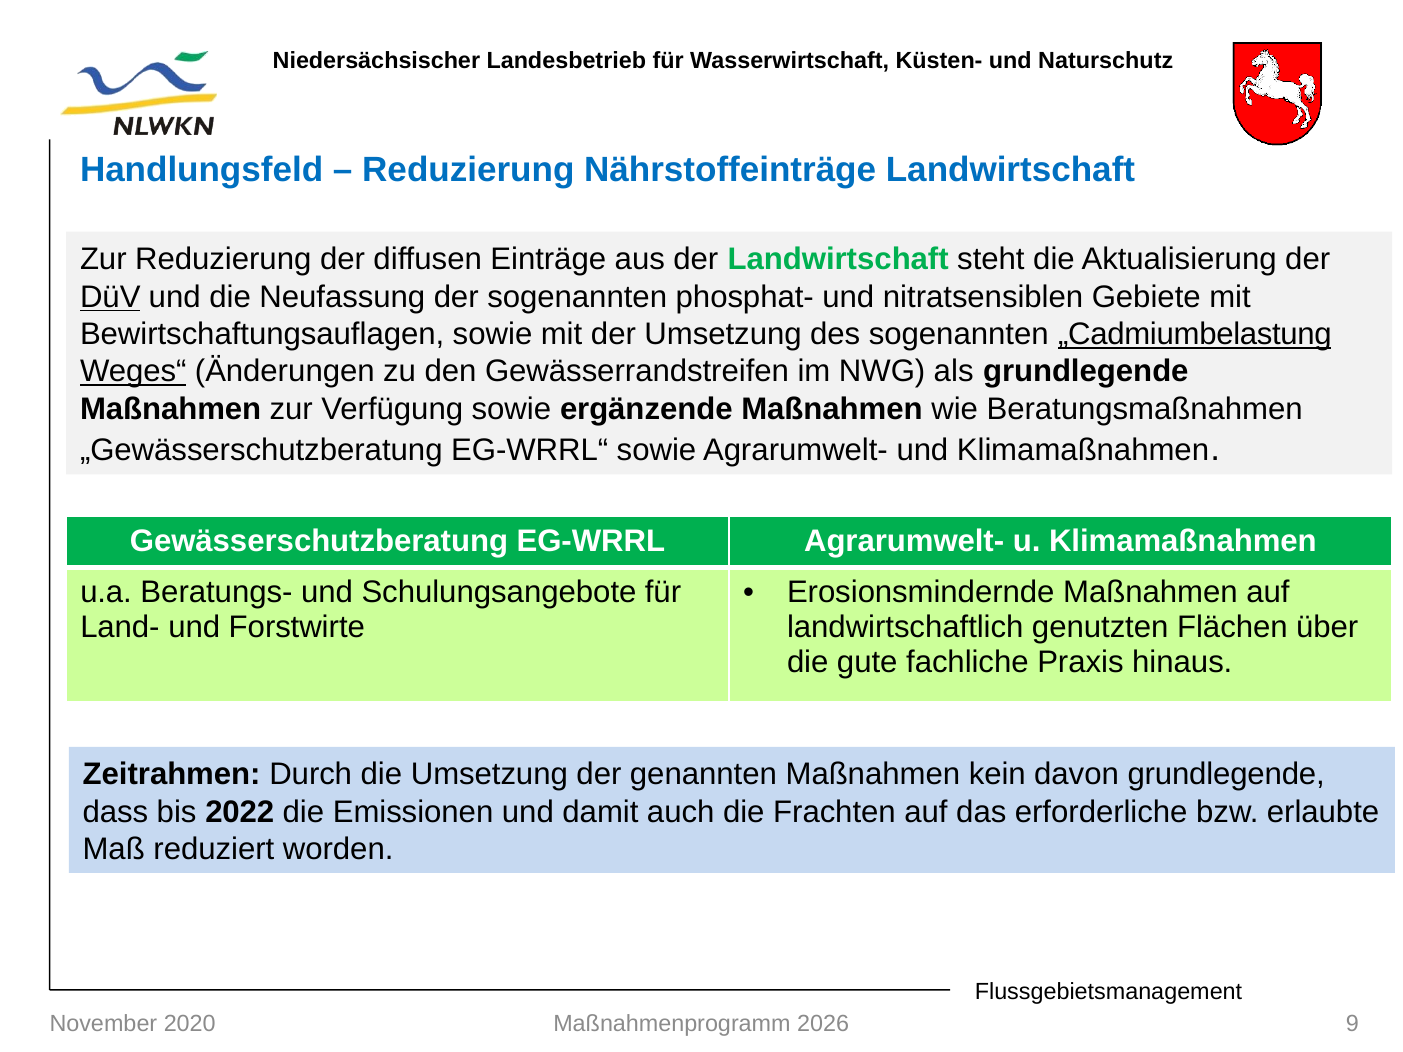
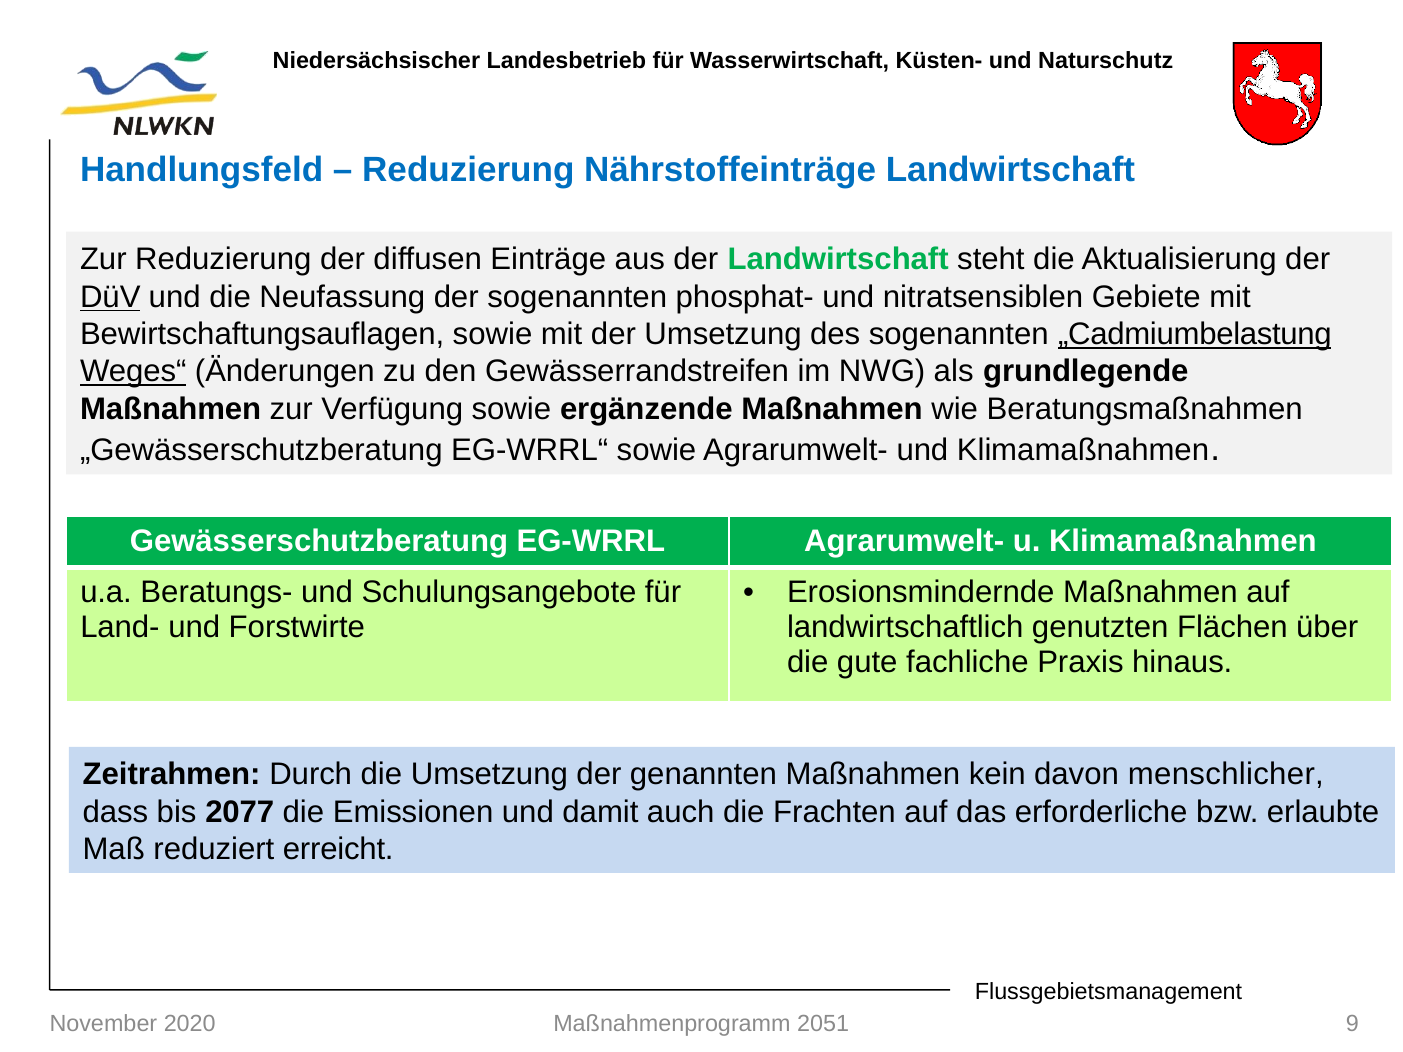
davon grundlegende: grundlegende -> menschlicher (1226, 775)
2022: 2022 -> 2077 (240, 812)
worden: worden -> erreicht (338, 850)
2026: 2026 -> 2051 (823, 1024)
